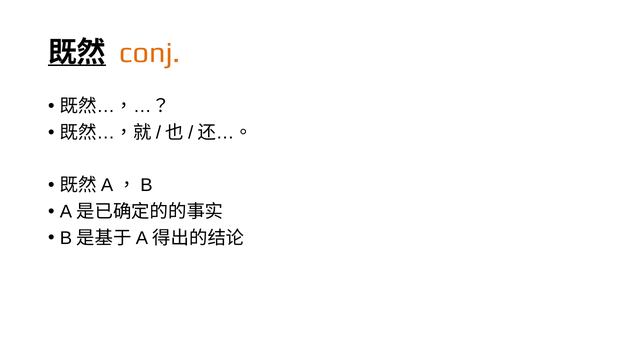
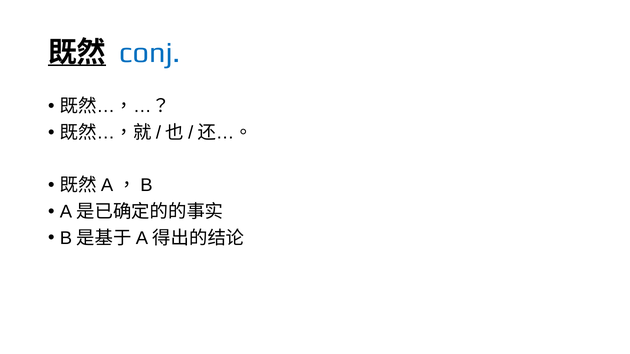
conj colour: orange -> blue (150, 53)
